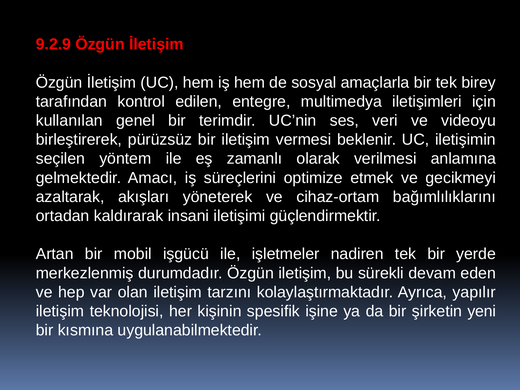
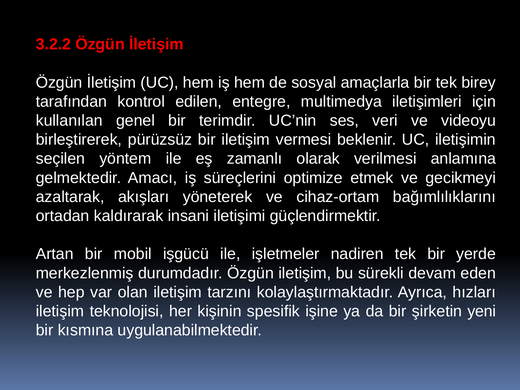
9.2.9: 9.2.9 -> 3.2.2 (53, 44)
yapılır: yapılır -> hızları (474, 292)
